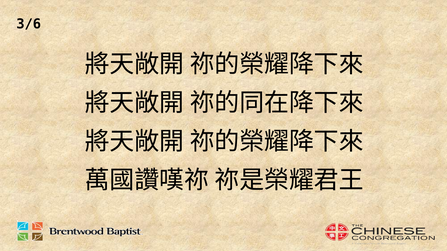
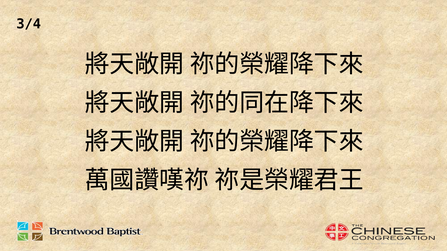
3/6: 3/6 -> 3/4 (29, 24)
